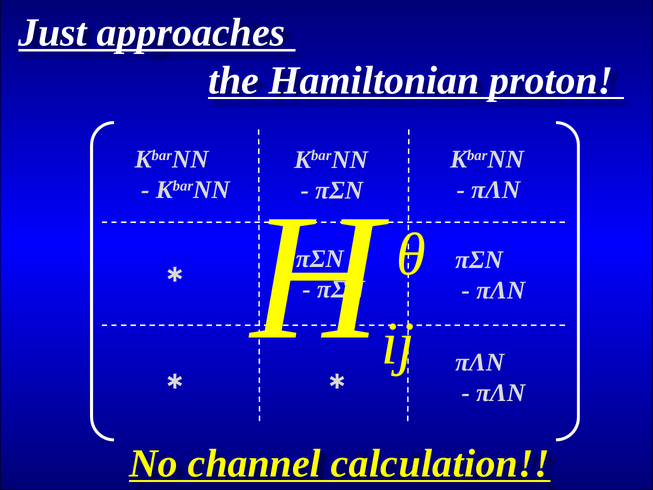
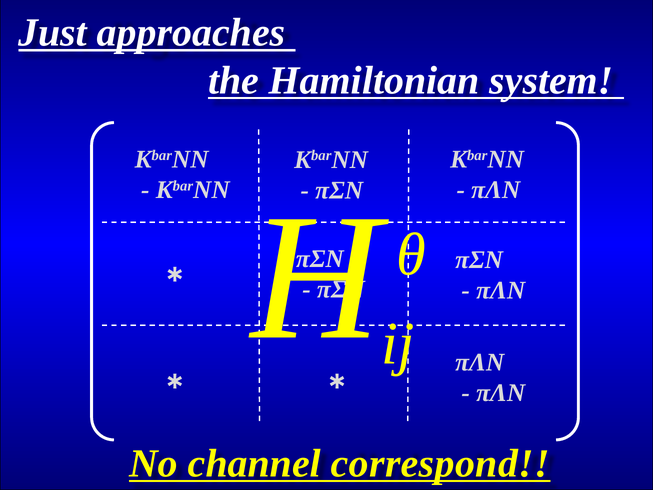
proton: proton -> system (551, 81)
calculation: calculation -> correspond (440, 463)
